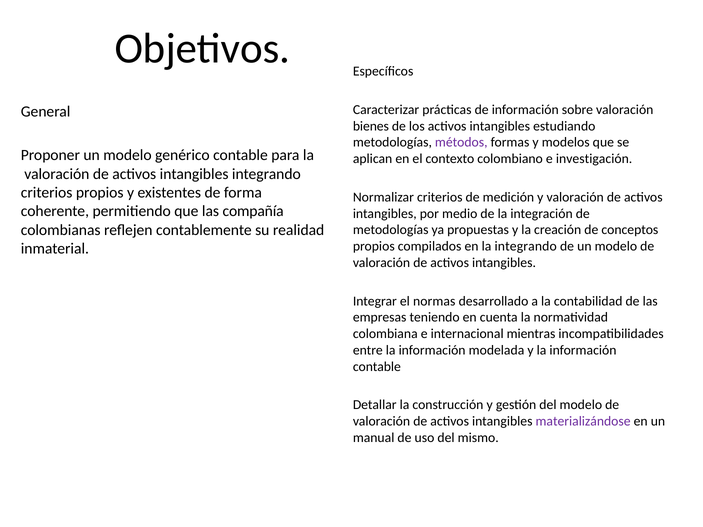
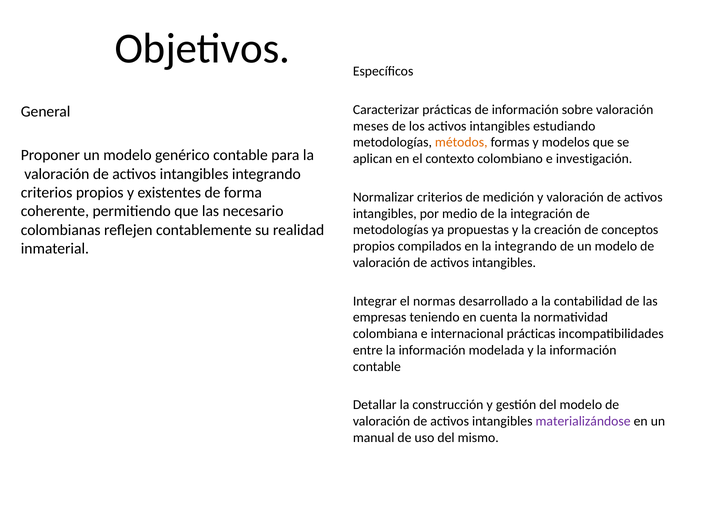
bienes: bienes -> meses (371, 126)
métodos colour: purple -> orange (461, 143)
compañía: compañía -> necesario (253, 211)
internacional mientras: mientras -> prácticas (531, 334)
